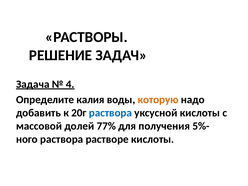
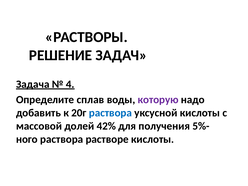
калия: калия -> сплав (90, 100)
которую colour: orange -> purple (158, 100)
77%: 77% -> 42% (106, 126)
